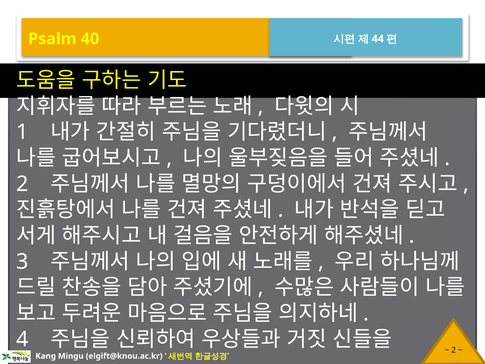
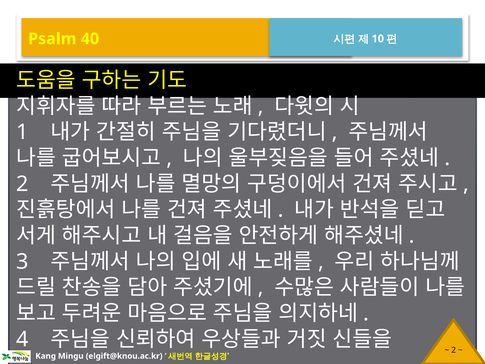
44: 44 -> 10 (378, 39)
